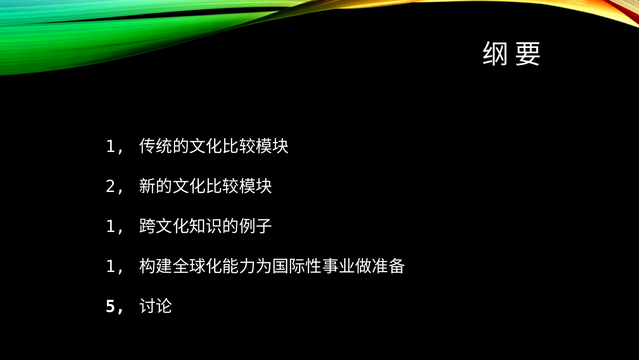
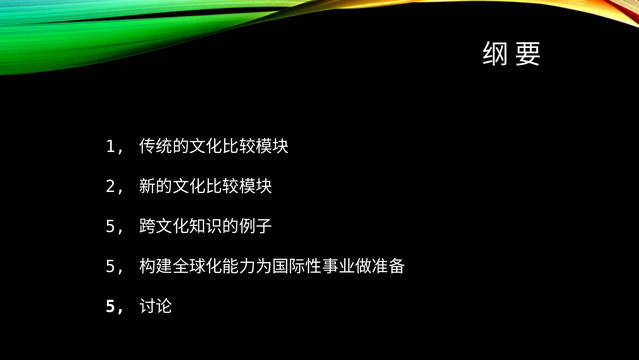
1: 1 -> 5 (115, 226)
1: 1 -> 5 (115, 266)
